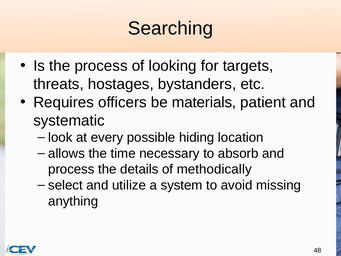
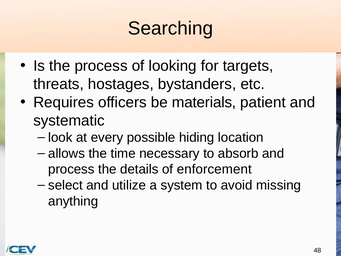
methodically: methodically -> enforcement (214, 169)
